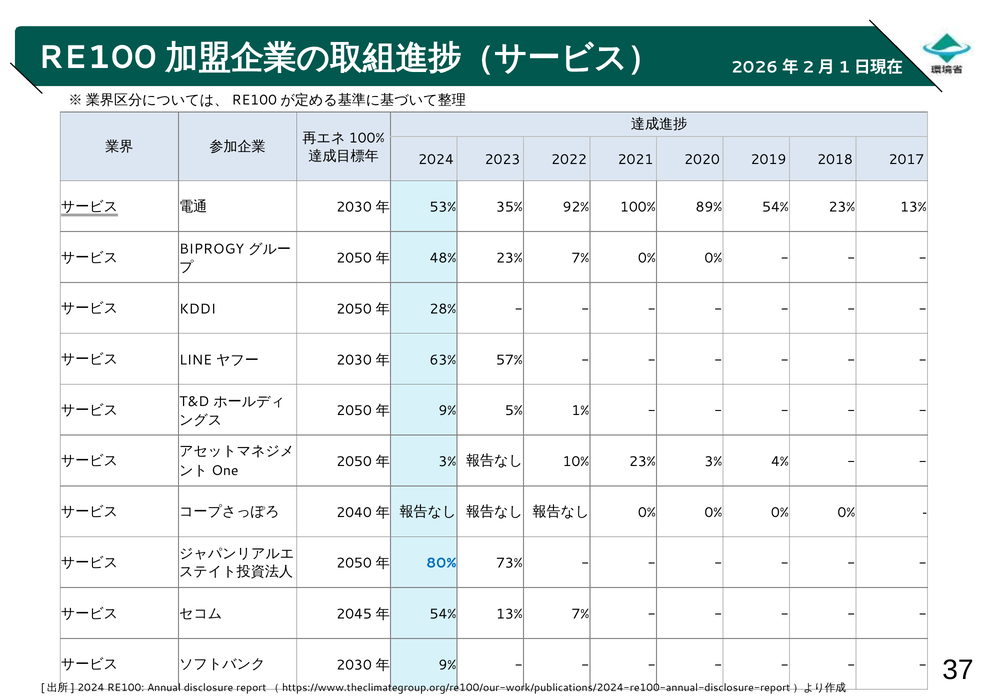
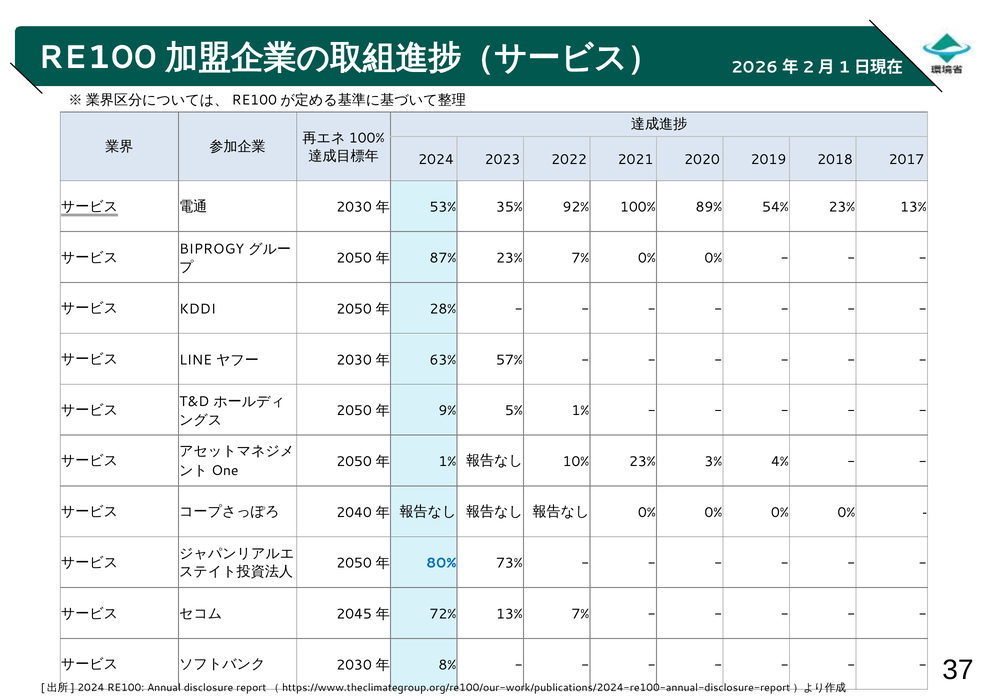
48%: 48% -> 87% (443, 258)
3%: 3% -> 1% (447, 462)
54%: 54% -> 72% (443, 615)
9%: 9% -> 8% (447, 666)
